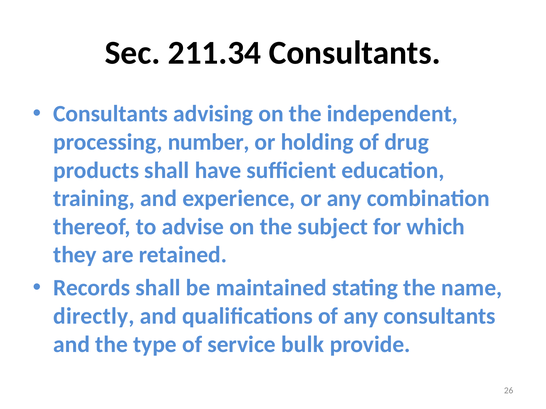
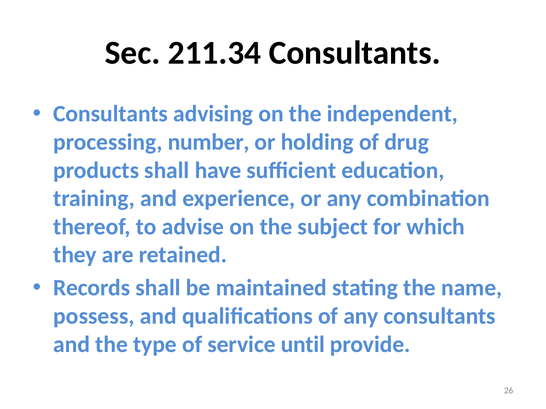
directly: directly -> possess (94, 316)
bulk: bulk -> until (303, 345)
